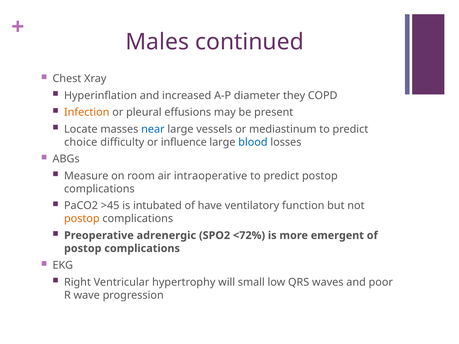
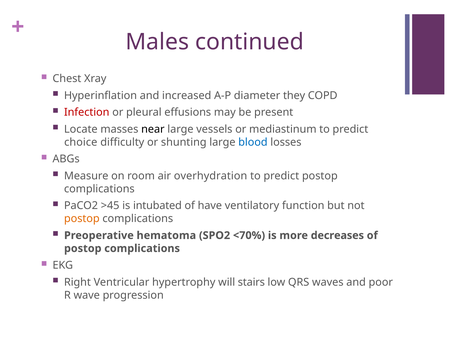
Infection colour: orange -> red (87, 112)
near colour: blue -> black (153, 129)
influence: influence -> shunting (184, 142)
intraoperative: intraoperative -> overhydration (211, 176)
adrenergic: adrenergic -> hematoma (166, 236)
<72%: <72% -> <70% (249, 236)
emergent: emergent -> decreases (337, 236)
small: small -> stairs (251, 282)
